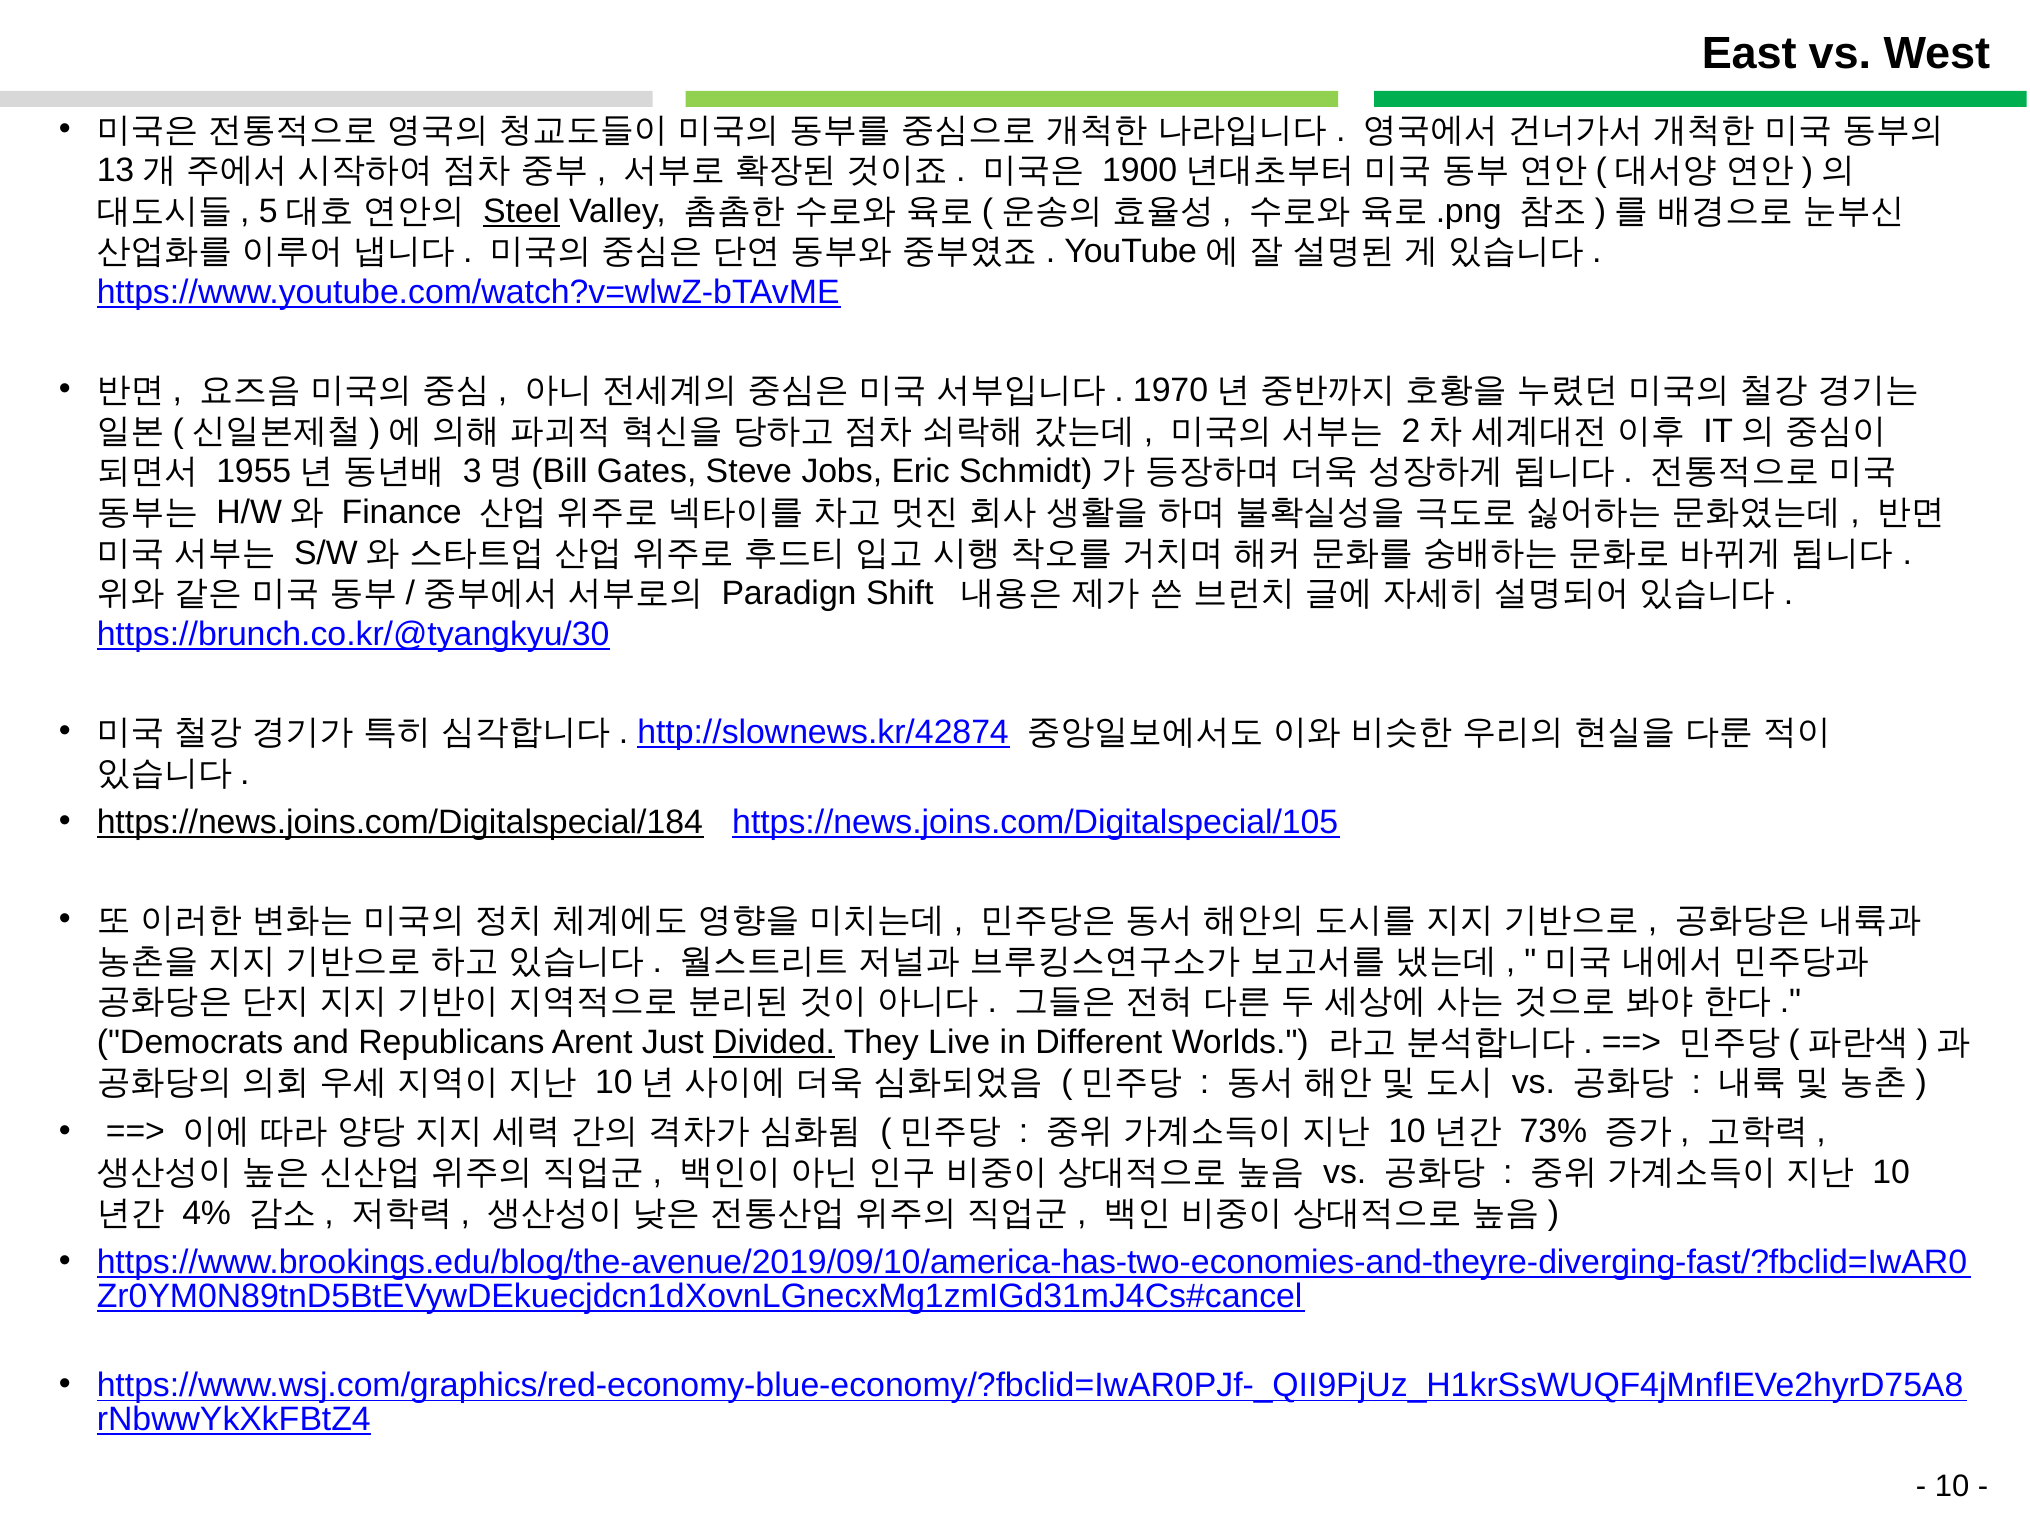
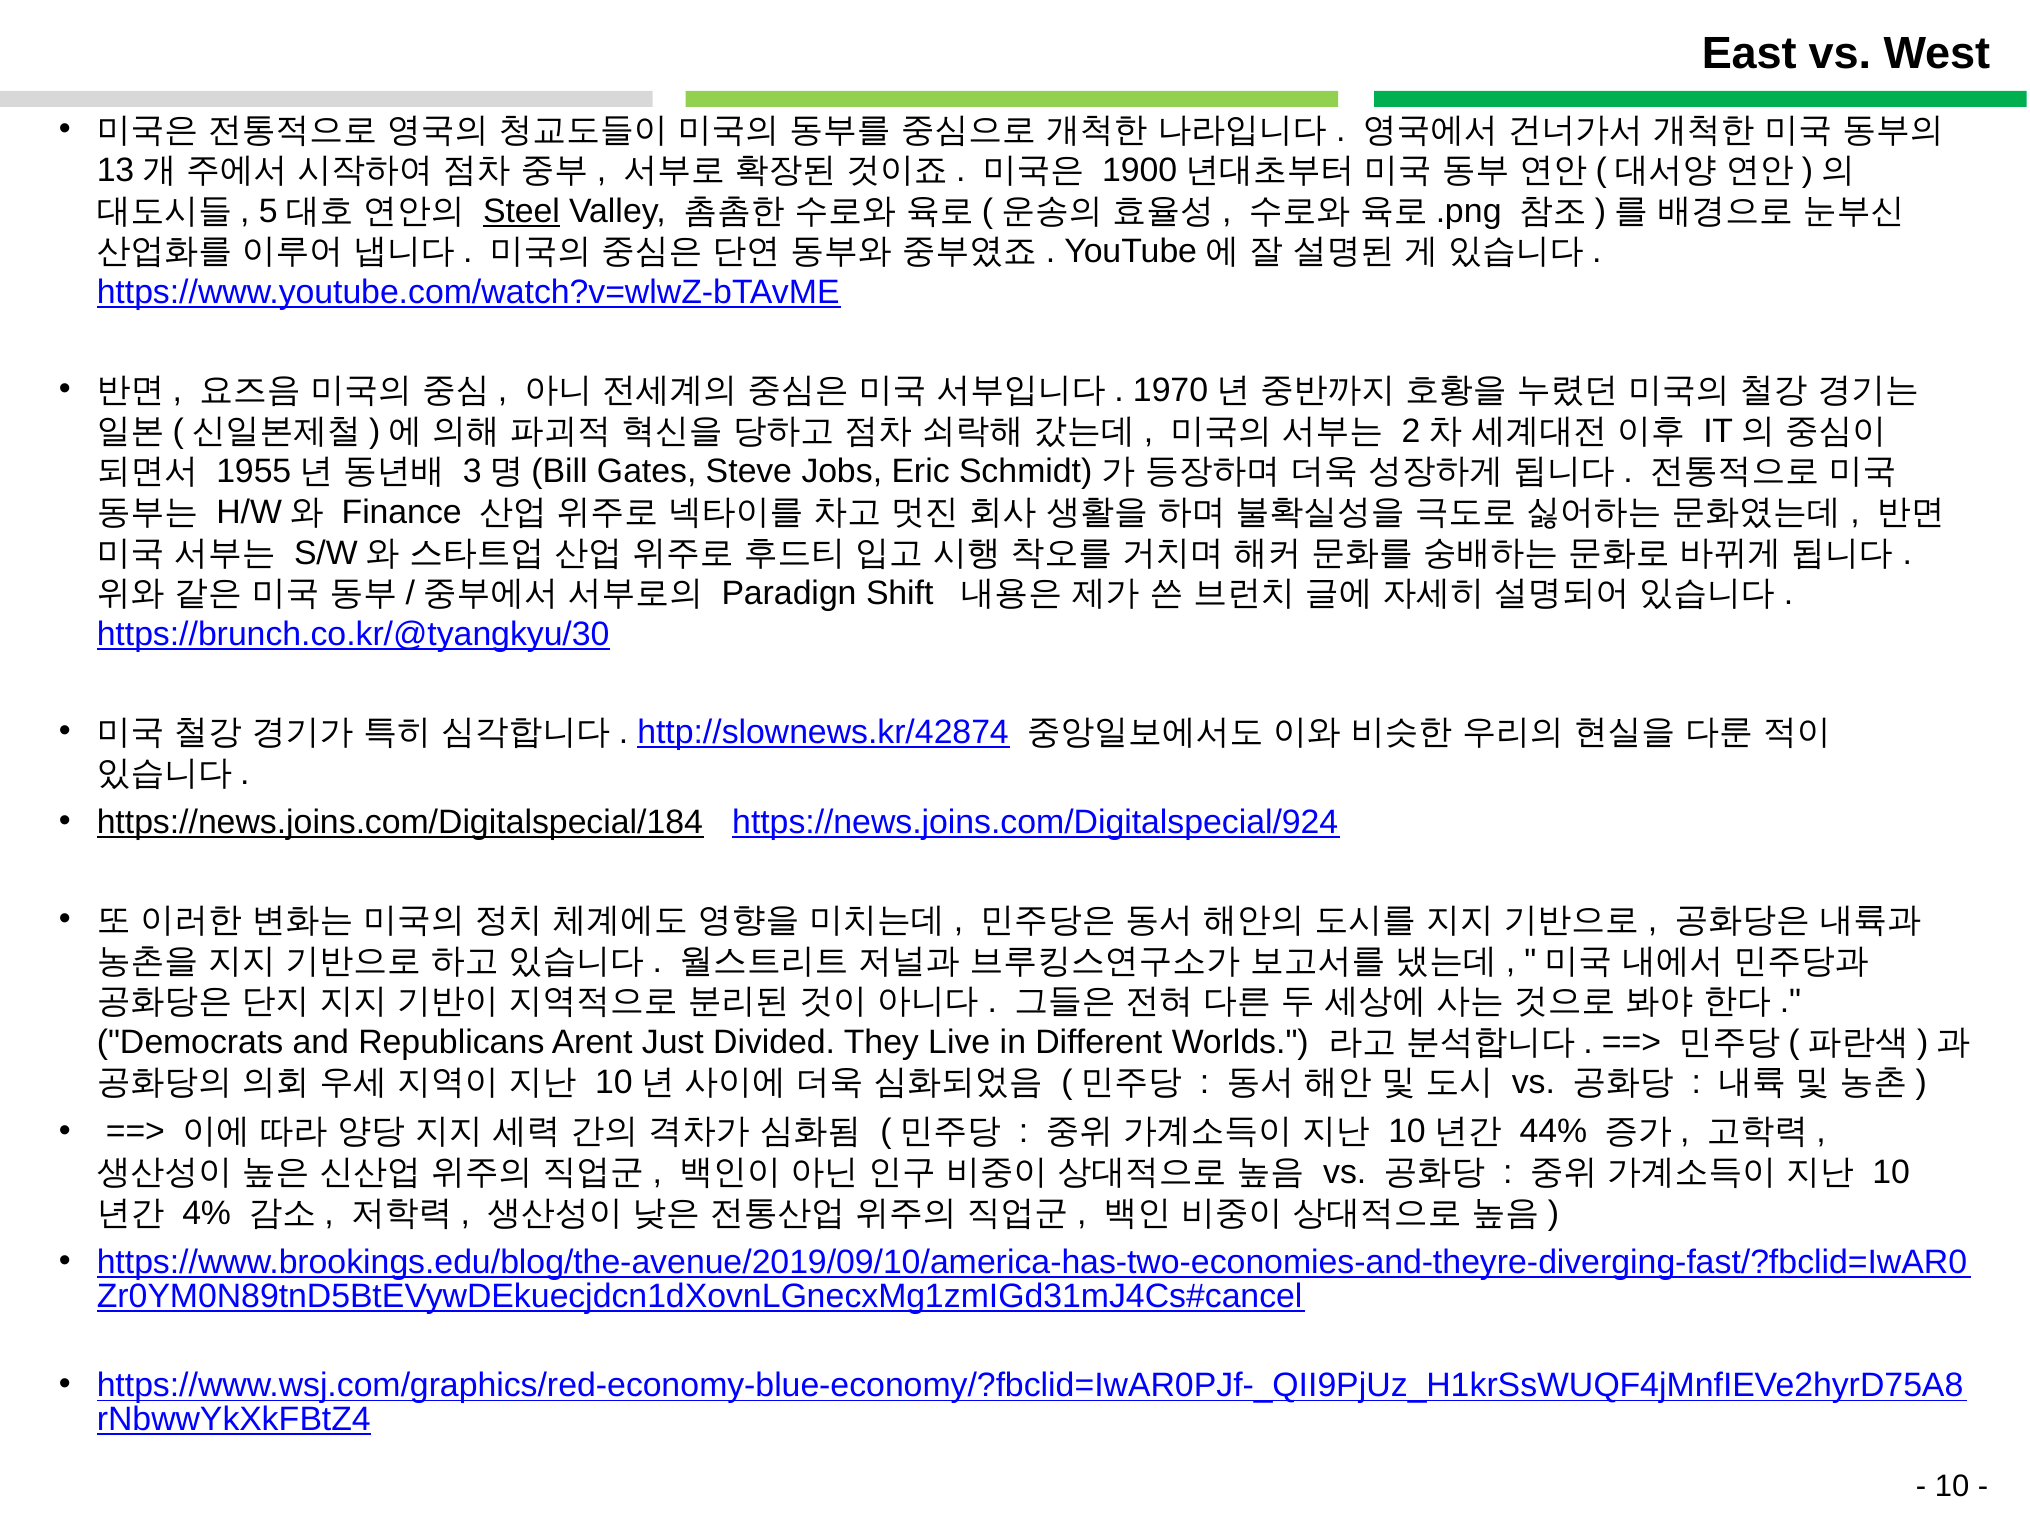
https://news.joins.com/Digitalspecial/105: https://news.joins.com/Digitalspecial/105 -> https://news.joins.com/Digitalspecial/924 (1035, 822)
Divided underline: present -> none (774, 1042)
73%: 73% -> 44% (1553, 1131)
